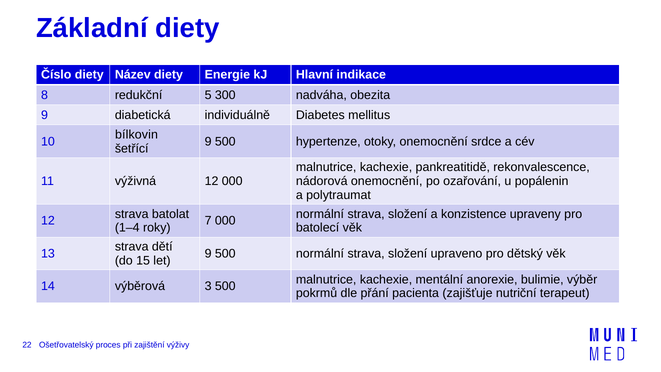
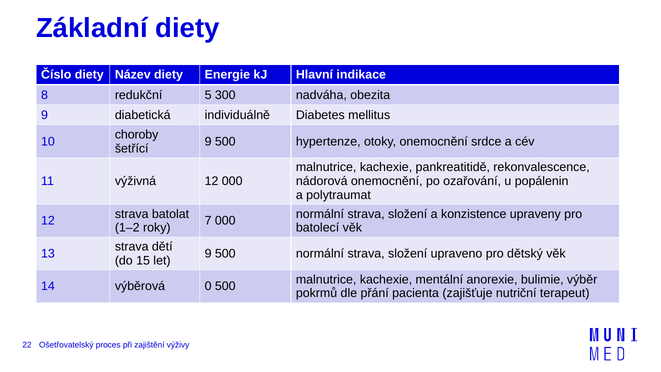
bílkovin: bílkovin -> choroby (137, 135)
1–4: 1–4 -> 1–2 (127, 228)
3: 3 -> 0 (208, 286)
